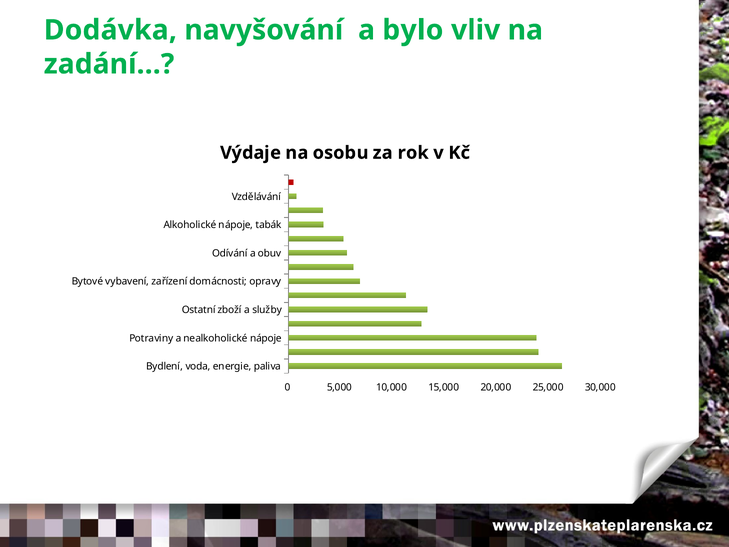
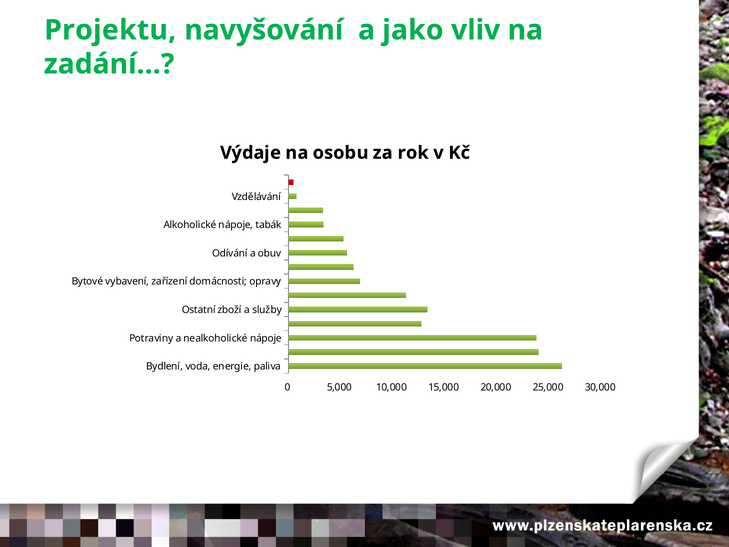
Dodávka: Dodávka -> Projektu (110, 30)
bylo: bylo -> jako (413, 30)
